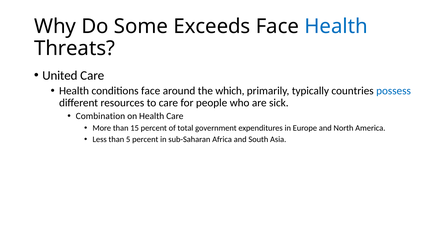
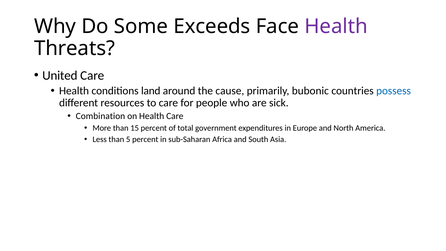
Health colour: blue -> purple (336, 26)
conditions face: face -> land (151, 91)
which: which -> cause (230, 91)
typically: typically -> bubonic (310, 91)
